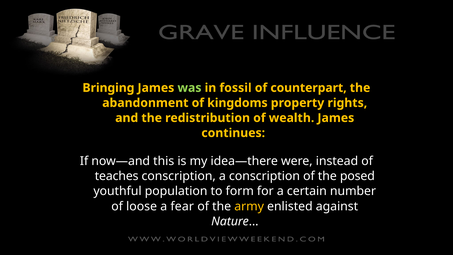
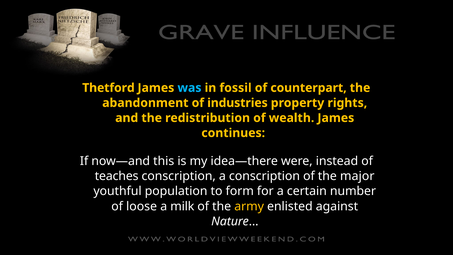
Bringing: Bringing -> Thetford (108, 88)
was colour: light green -> light blue (189, 88)
kingdoms: kingdoms -> industries (237, 103)
posed: posed -> major (357, 176)
fear: fear -> milk (182, 206)
